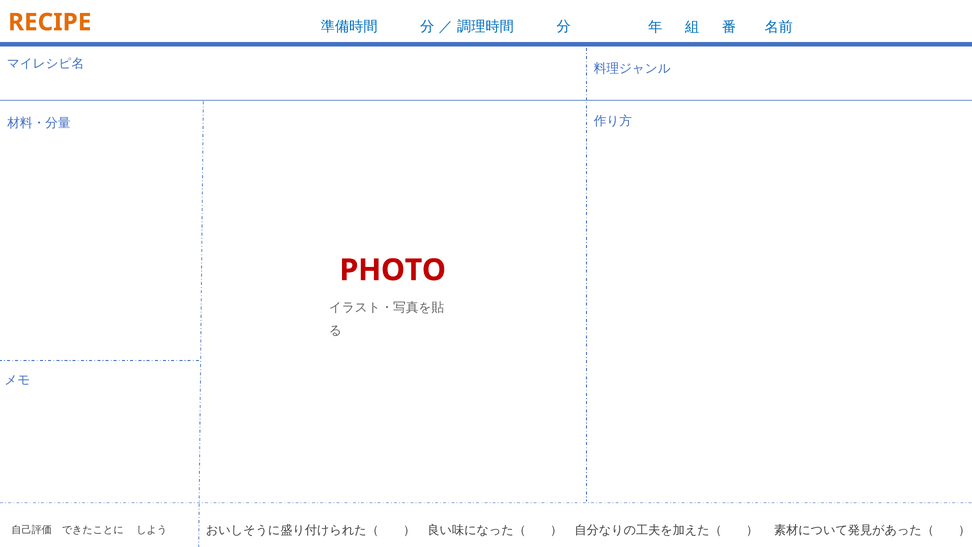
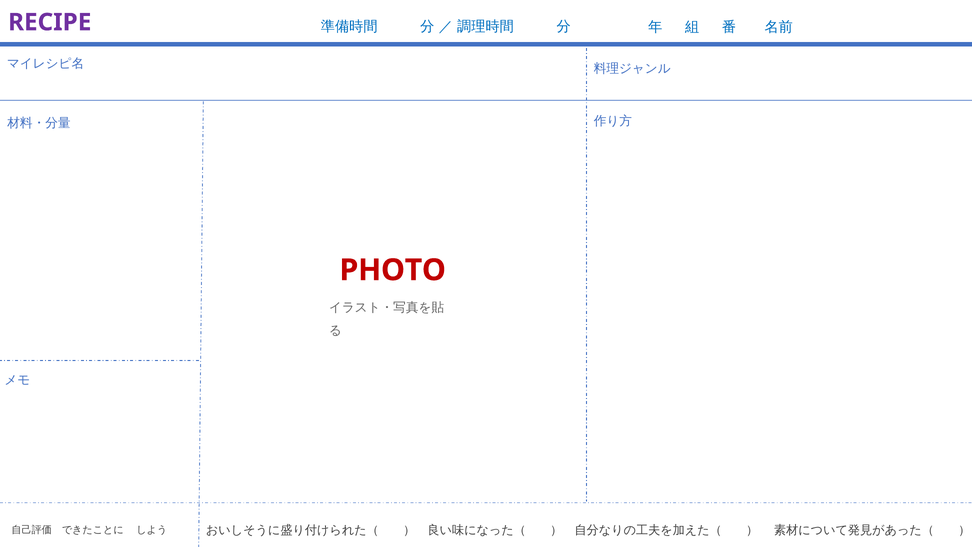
RECIPE colour: orange -> purple (50, 22)
